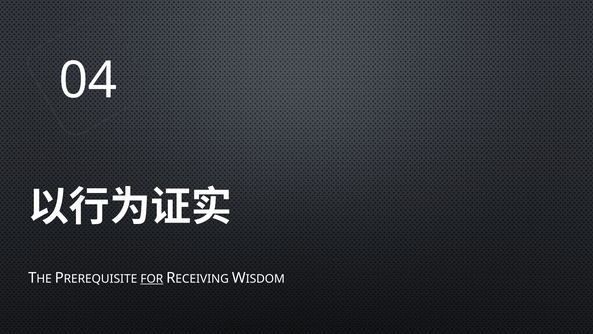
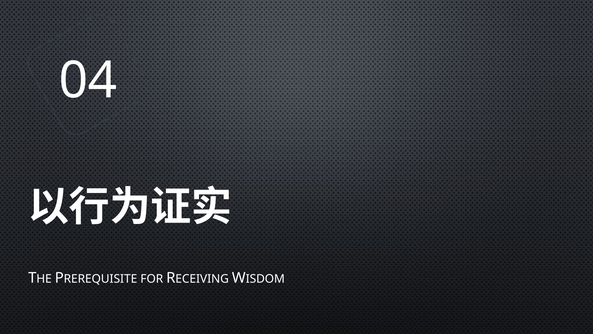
FOR underline: present -> none (152, 279)
